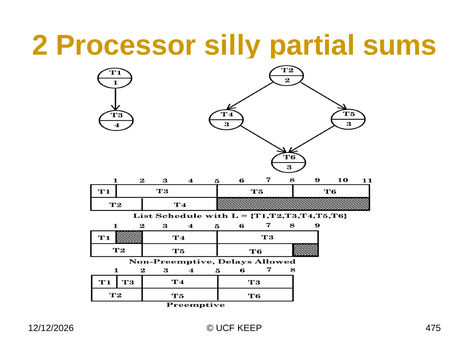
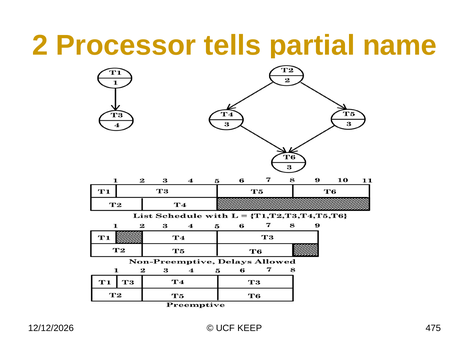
silly: silly -> tells (233, 45)
sums: sums -> name (400, 45)
